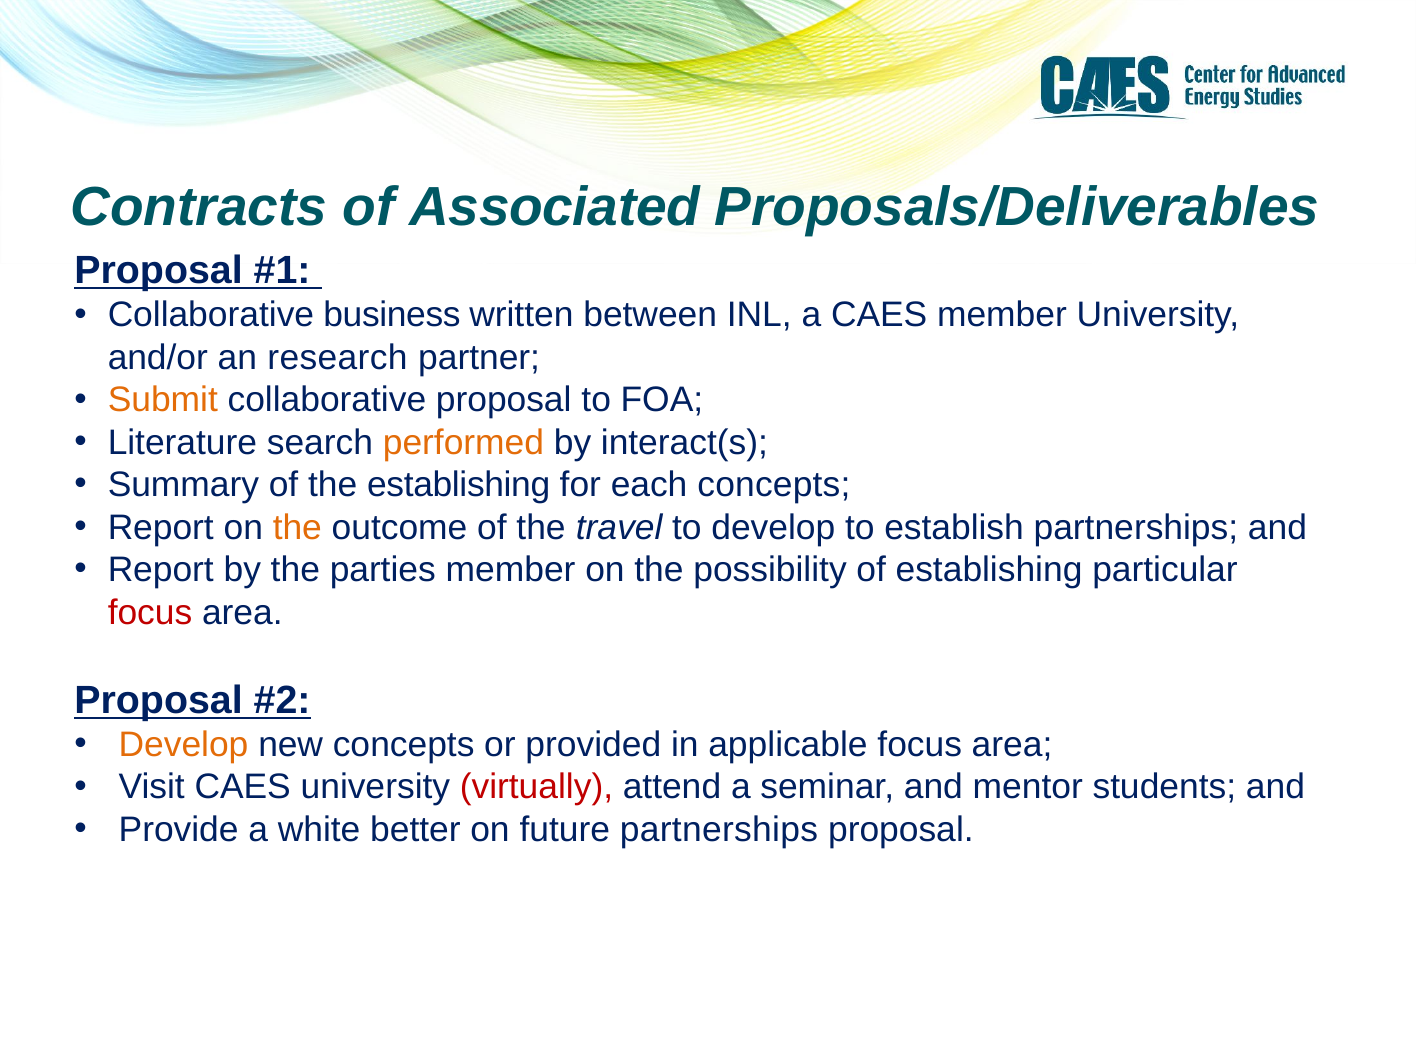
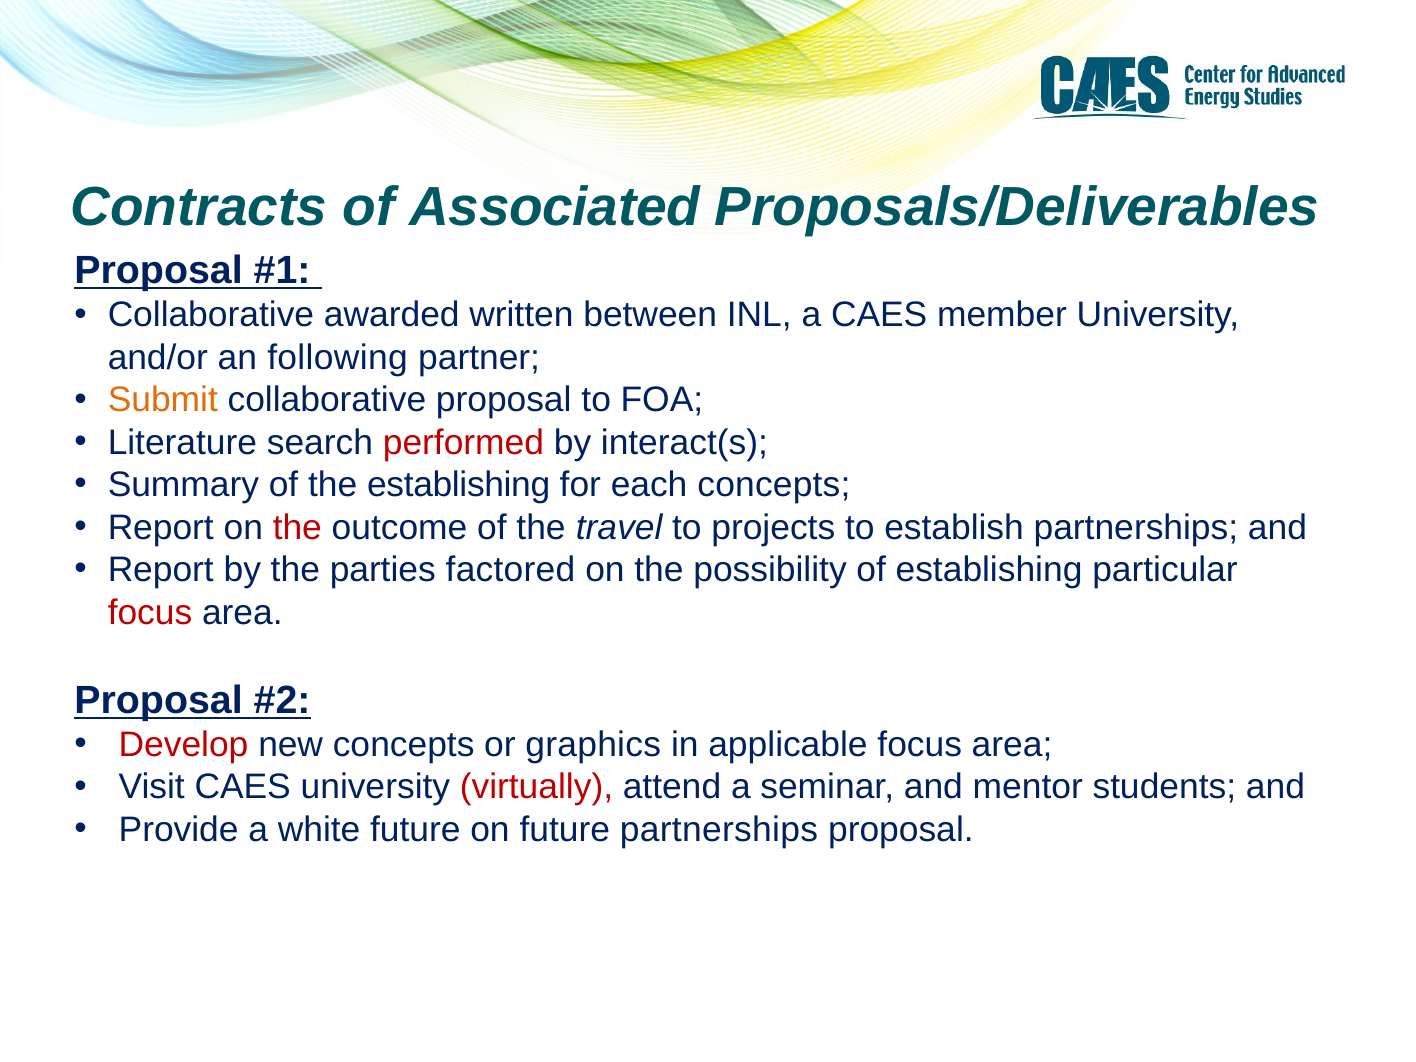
business: business -> awarded (392, 315)
research: research -> following (338, 358)
performed colour: orange -> red (463, 443)
the colour: orange -> red (297, 528)
to develop: develop -> projects (773, 528)
parties member: member -> factored (511, 570)
Develop colour: orange -> red (184, 745)
provided: provided -> graphics (593, 745)
white better: better -> future (415, 830)
